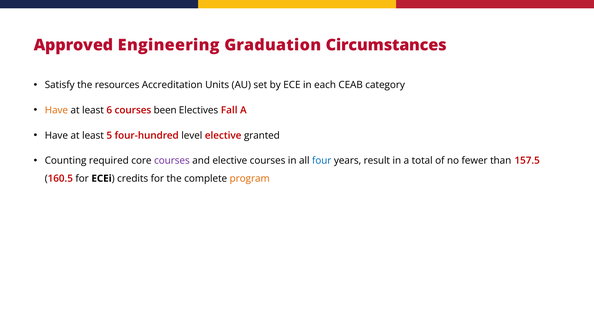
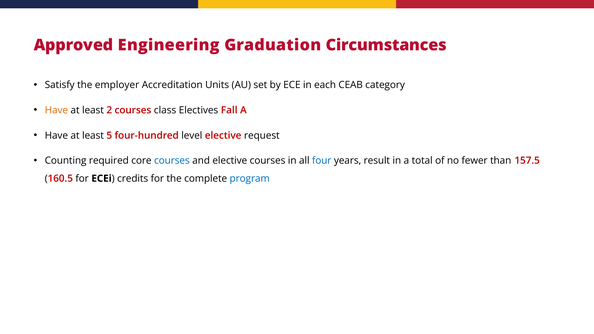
resources: resources -> employer (117, 85)
6: 6 -> 2 (109, 110)
been: been -> class (165, 110)
granted: granted -> request (262, 136)
courses colour: purple -> blue (172, 161)
program colour: orange -> blue (250, 179)
